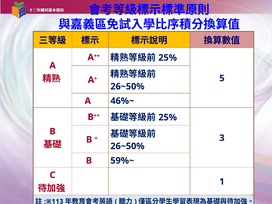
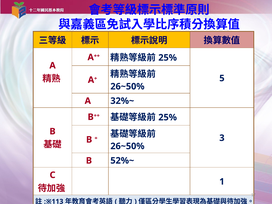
46%~: 46%~ -> 32%~ (122, 101)
59%~: 59%~ -> 52%~ (122, 161)
